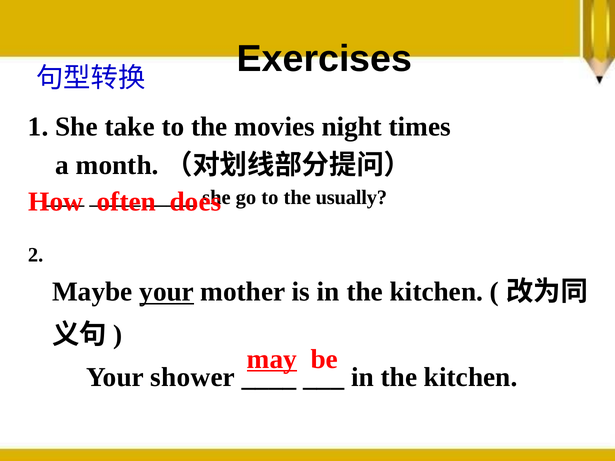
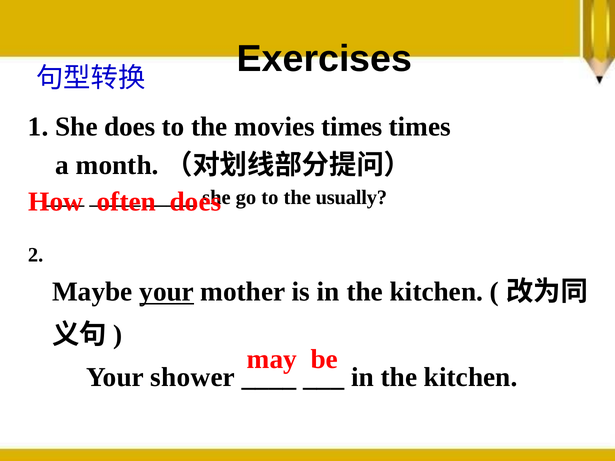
She take: take -> does (130, 127)
movies night: night -> times (352, 127)
may underline: present -> none (272, 359)
